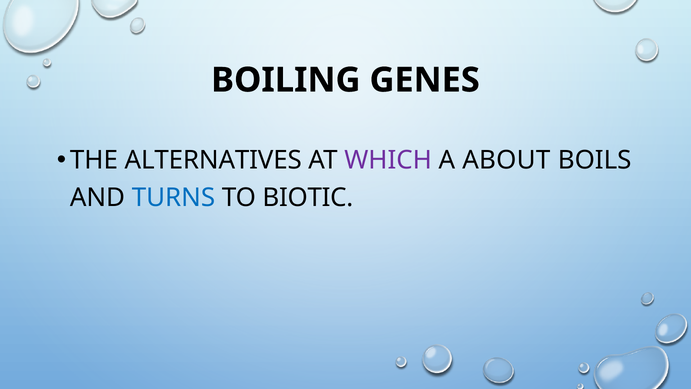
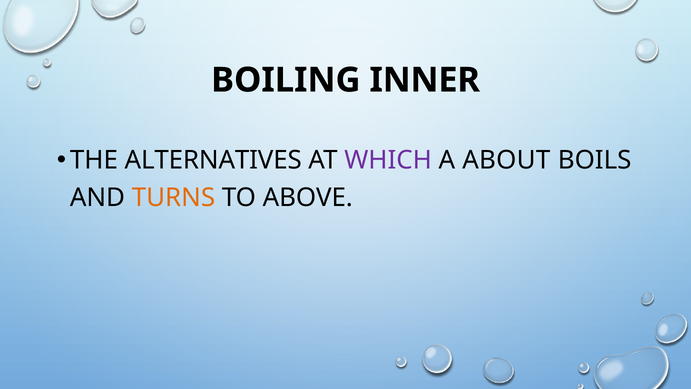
GENES: GENES -> INNER (425, 80)
TURNS colour: blue -> orange (173, 198)
BIOTIC: BIOTIC -> ABOVE (308, 198)
